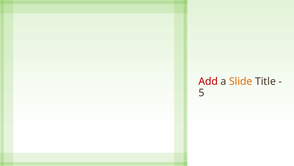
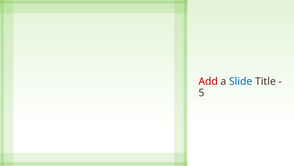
Slide colour: orange -> blue (241, 81)
